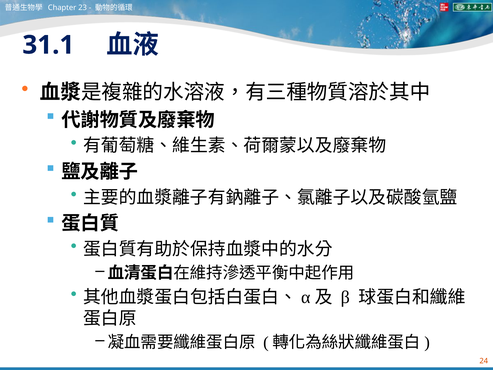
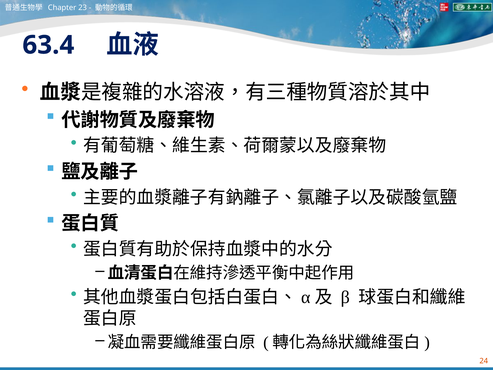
31.1: 31.1 -> 63.4 (48, 45)
